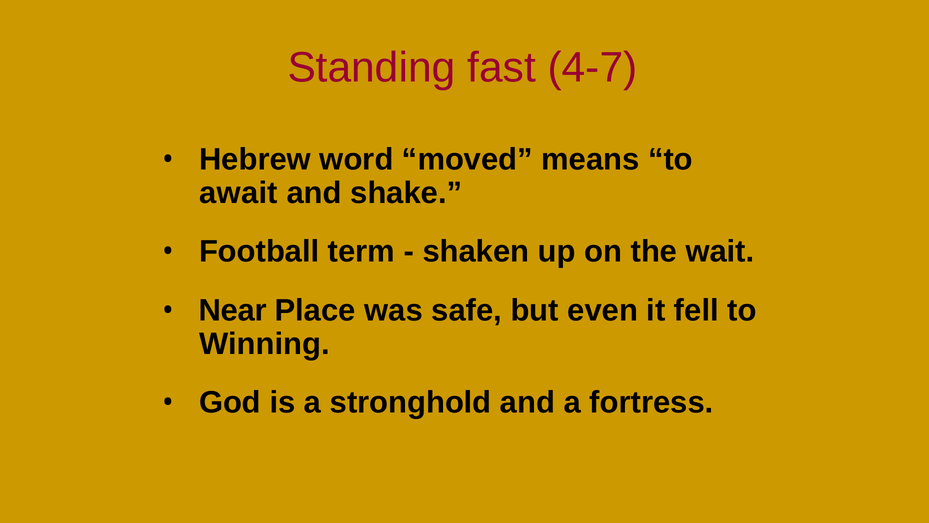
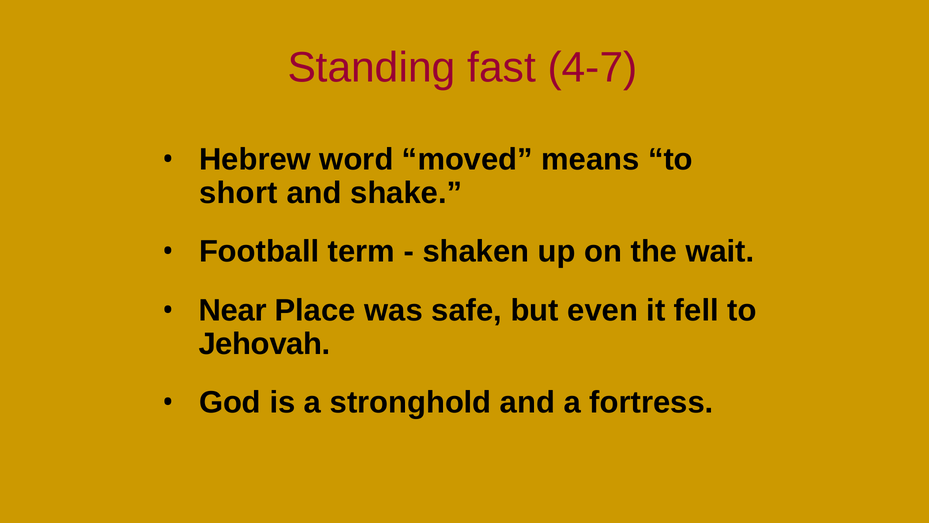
await: await -> short (238, 193)
Winning: Winning -> Jehovah (265, 344)
